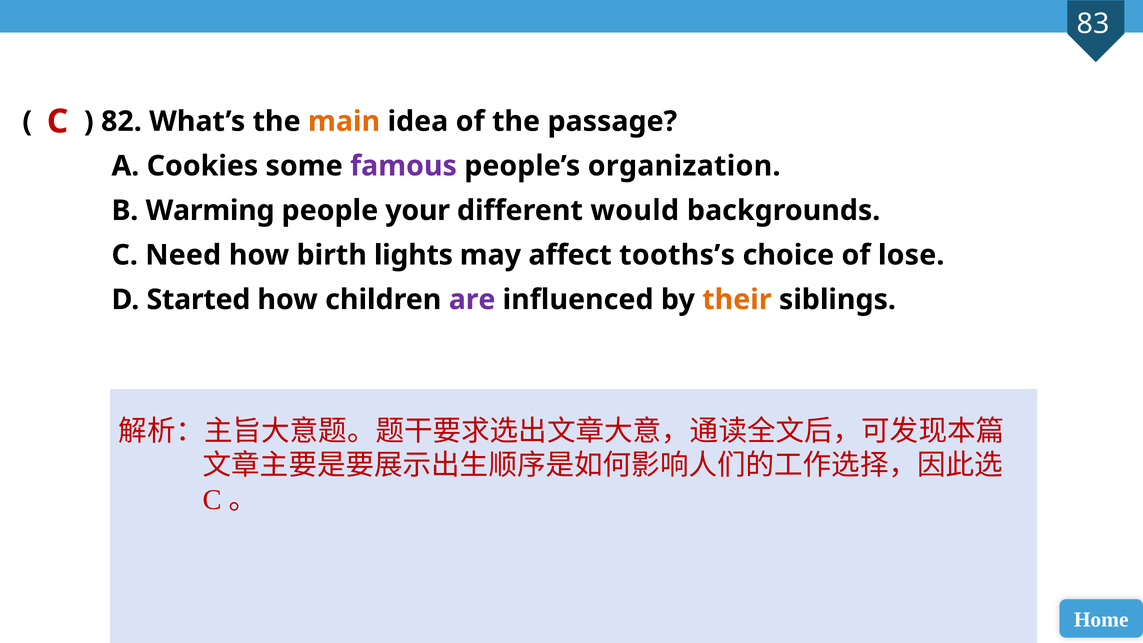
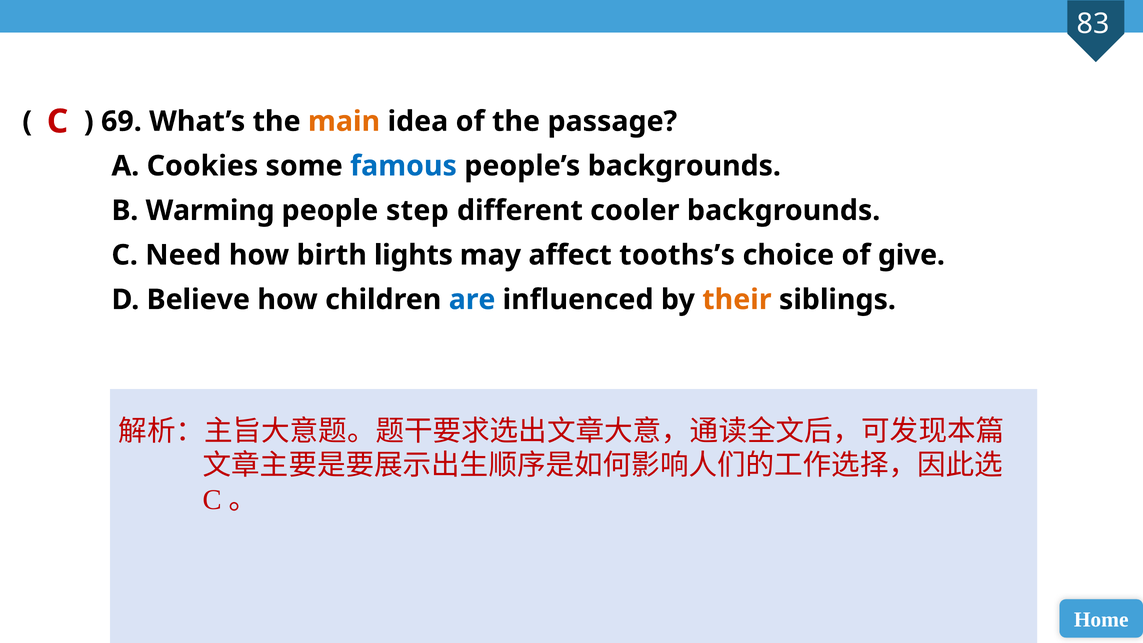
82: 82 -> 69 (121, 121)
famous colour: purple -> blue (403, 166)
people’s organization: organization -> backgrounds (684, 166)
your: your -> step (417, 211)
would: would -> cooler (635, 211)
lose: lose -> give (911, 255)
Started: Started -> Believe (198, 300)
are colour: purple -> blue (472, 300)
